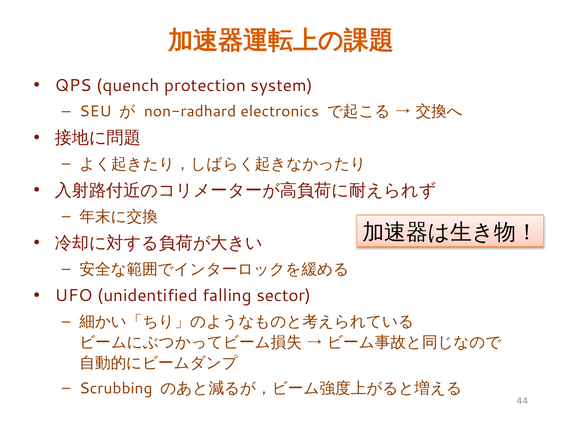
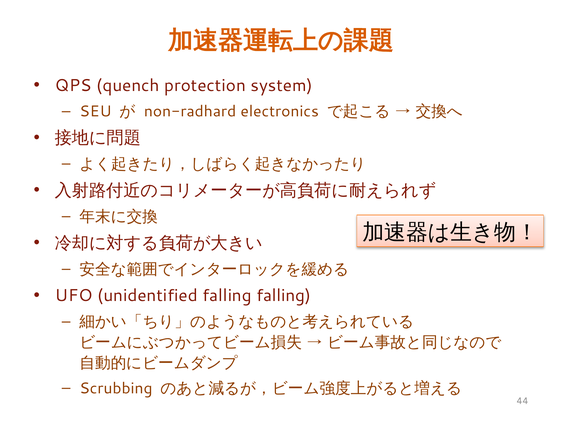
falling sector: sector -> falling (284, 296)
